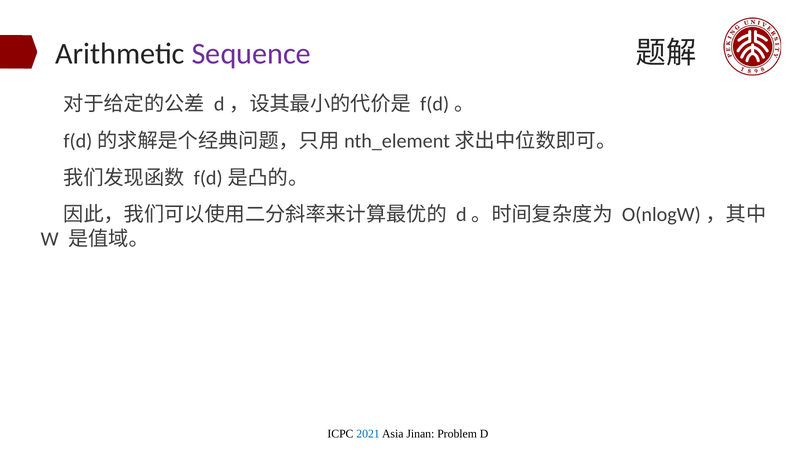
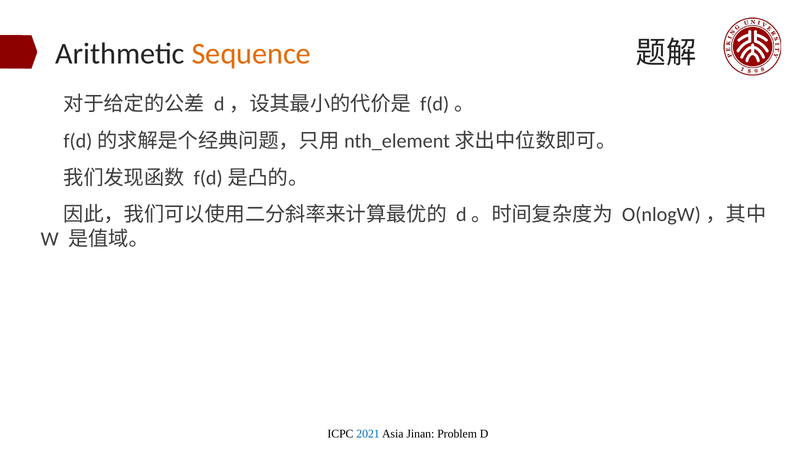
Sequence colour: purple -> orange (251, 54)
